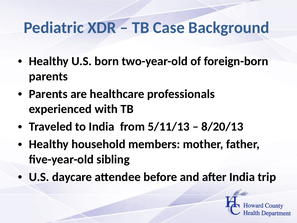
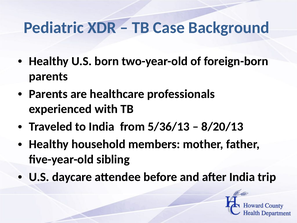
5/11/13: 5/11/13 -> 5/36/13 (169, 127)
